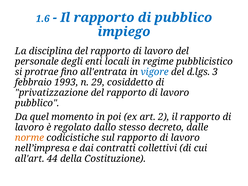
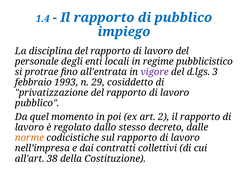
1.6: 1.6 -> 1.4 (43, 19)
vigore colour: blue -> purple (155, 72)
44: 44 -> 38 (52, 159)
